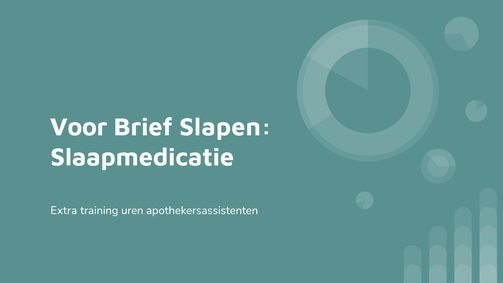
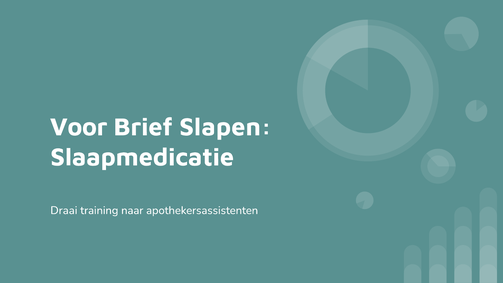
Extra: Extra -> Draai (64, 210)
uren: uren -> naar (132, 210)
